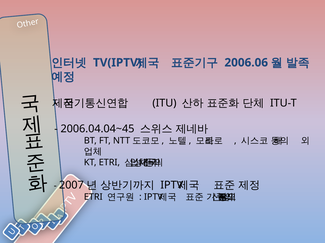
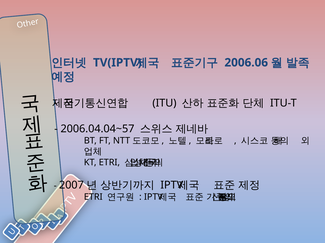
2006.04.04~45: 2006.04.04~45 -> 2006.04.04~57 (97, 129)
